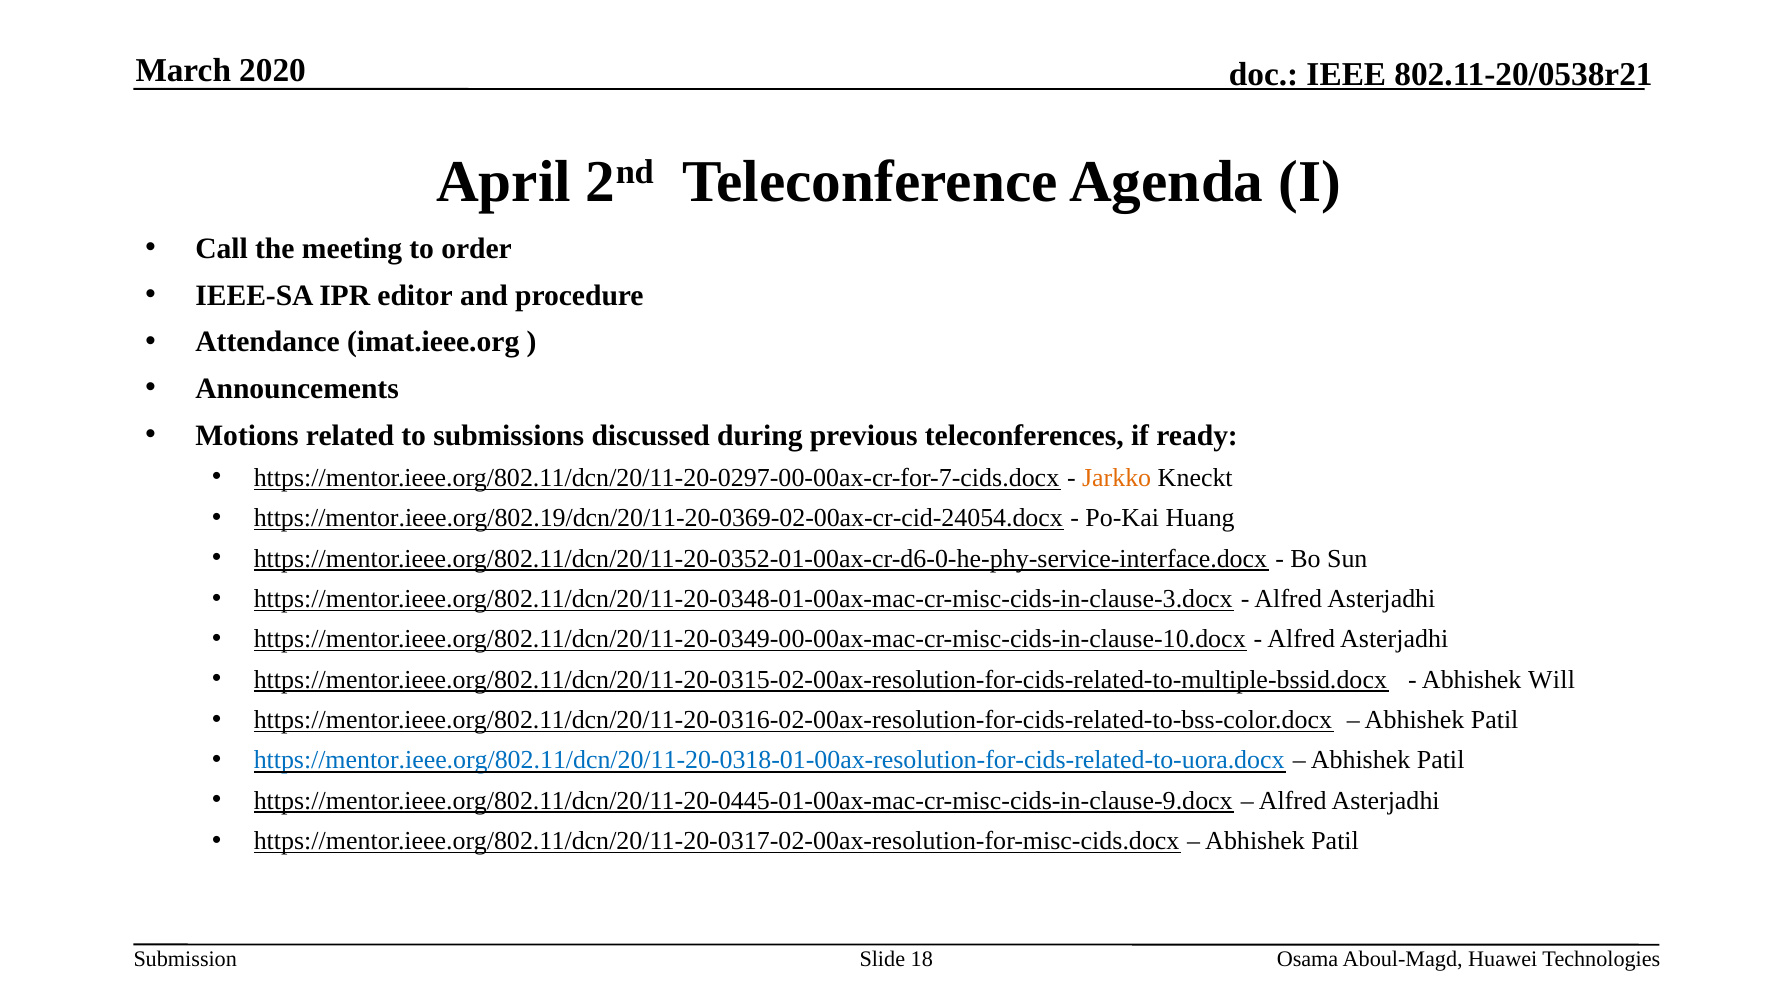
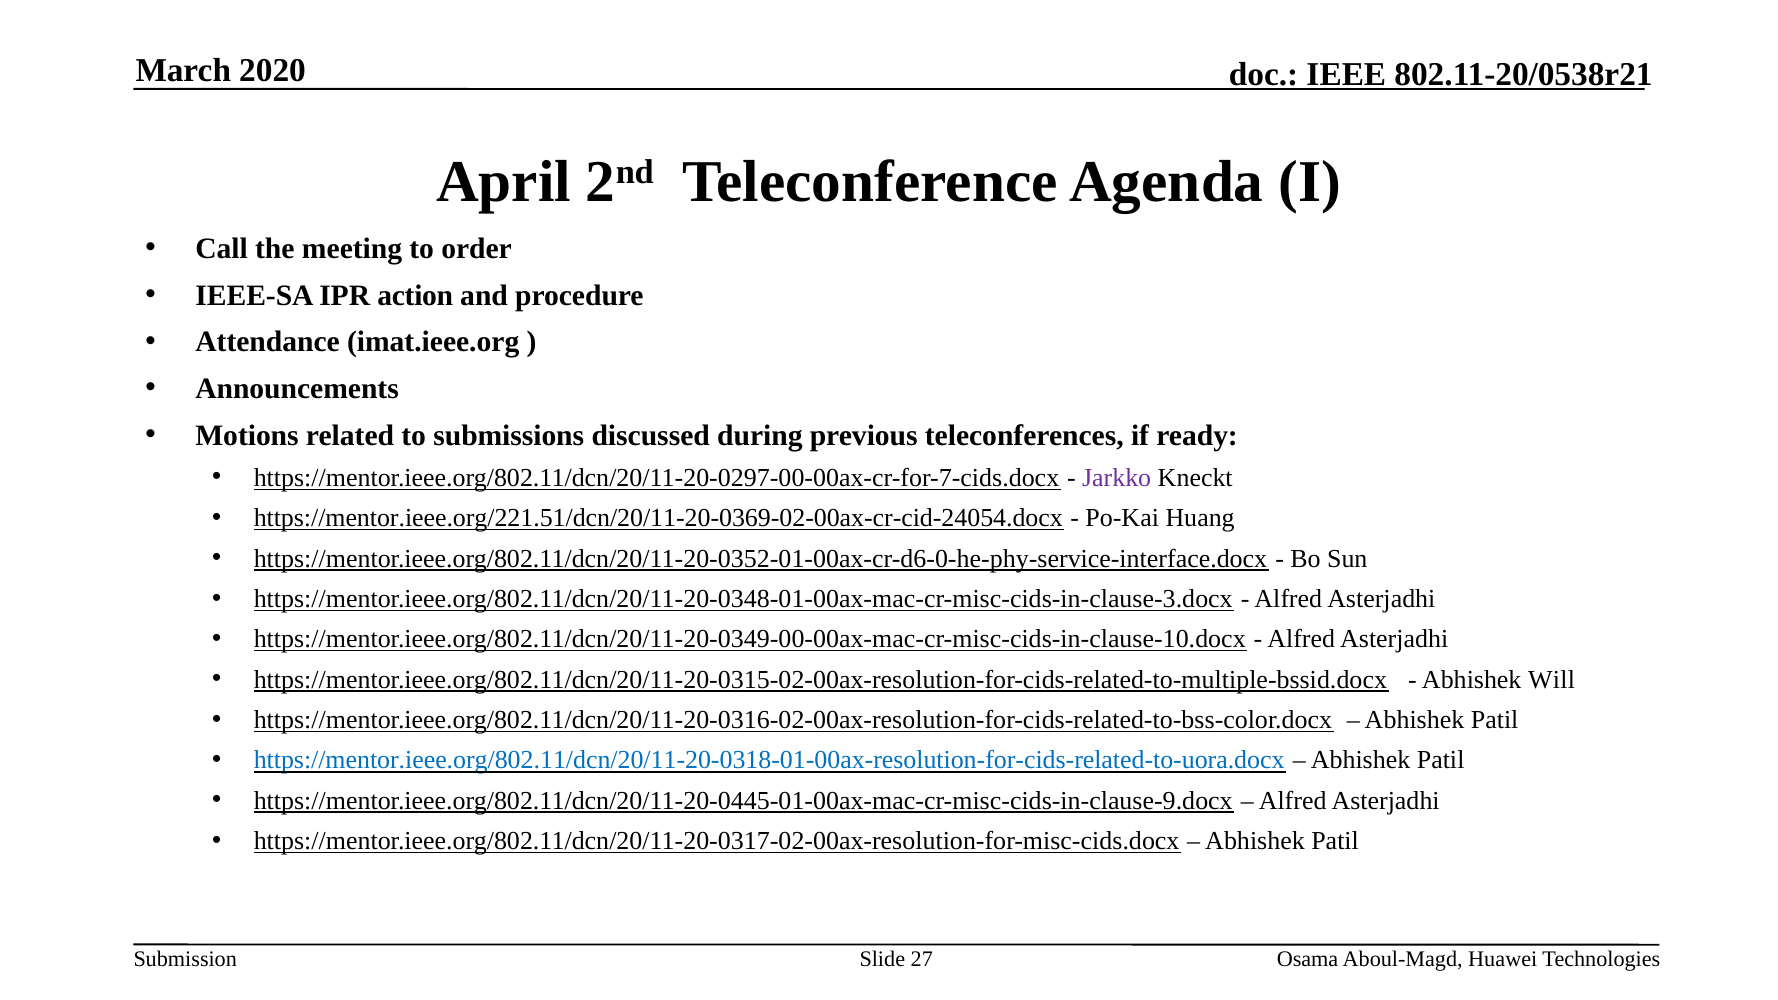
editor: editor -> action (415, 295)
Jarkko colour: orange -> purple (1117, 478)
https://mentor.ieee.org/802.19/dcn/20/11-20-0369-02-00ax-cr-cid-24054.docx: https://mentor.ieee.org/802.19/dcn/20/11-20-0369-02-00ax-cr-cid-24054.docx -> https://mentor.ieee.org/221.51/dcn/20/11-20-0369-02-00ax-cr-cid-24054.docx (658, 518)
18: 18 -> 27 (922, 959)
